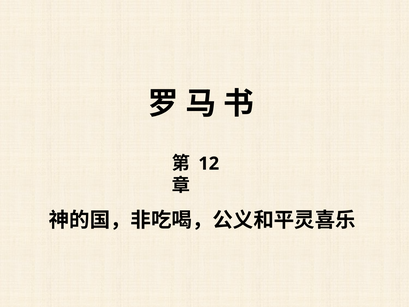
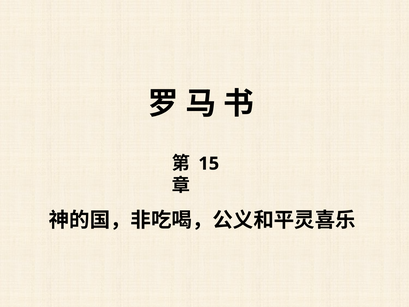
12: 12 -> 15 (209, 163)
